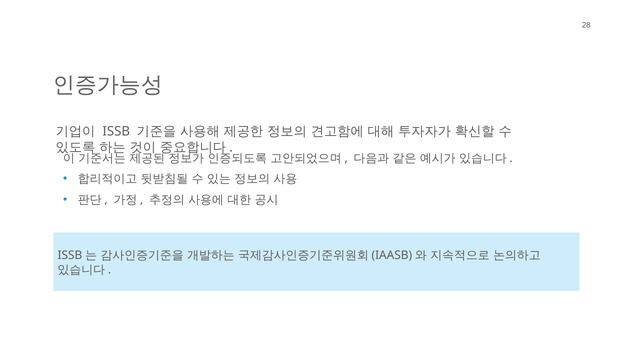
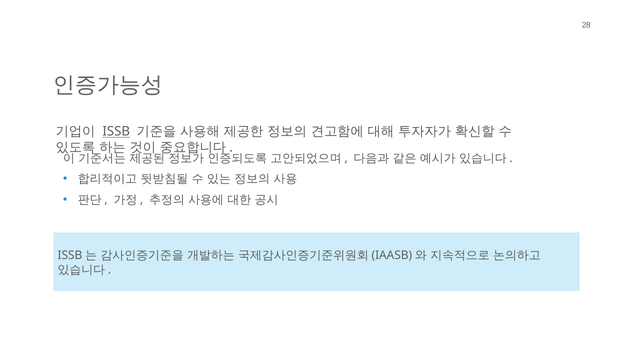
ISSB underline: none -> present (116, 132)
